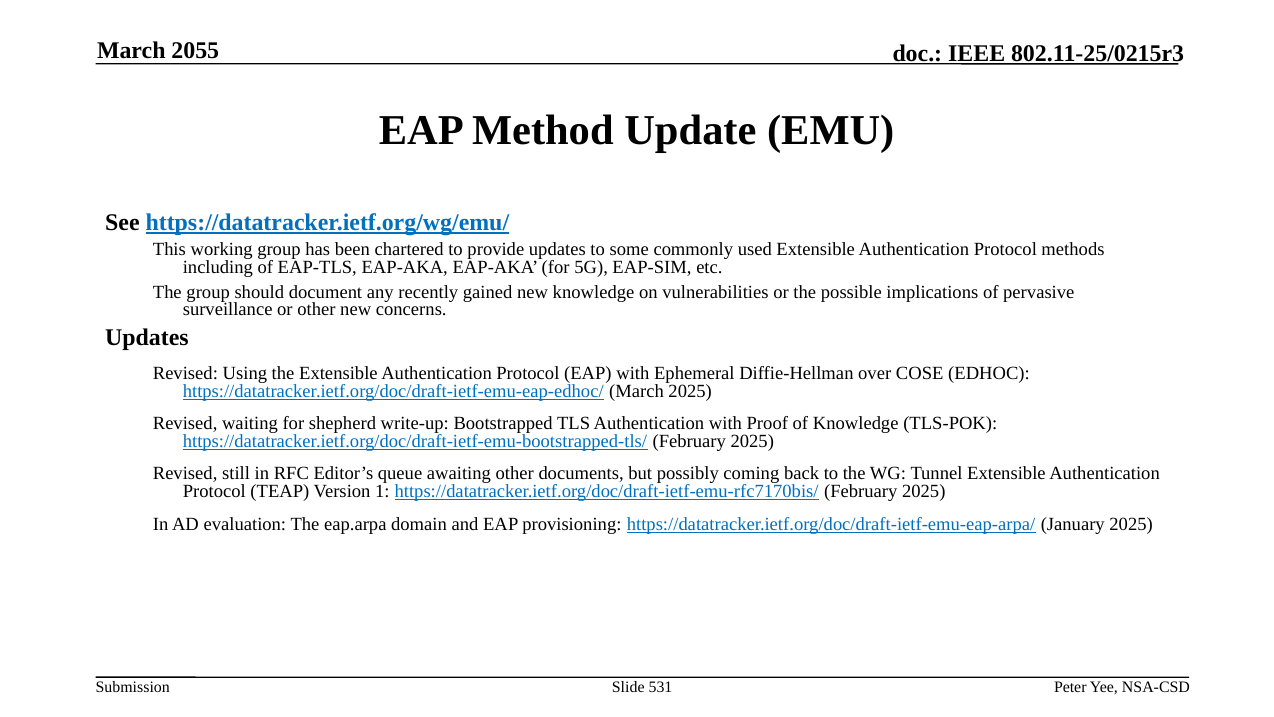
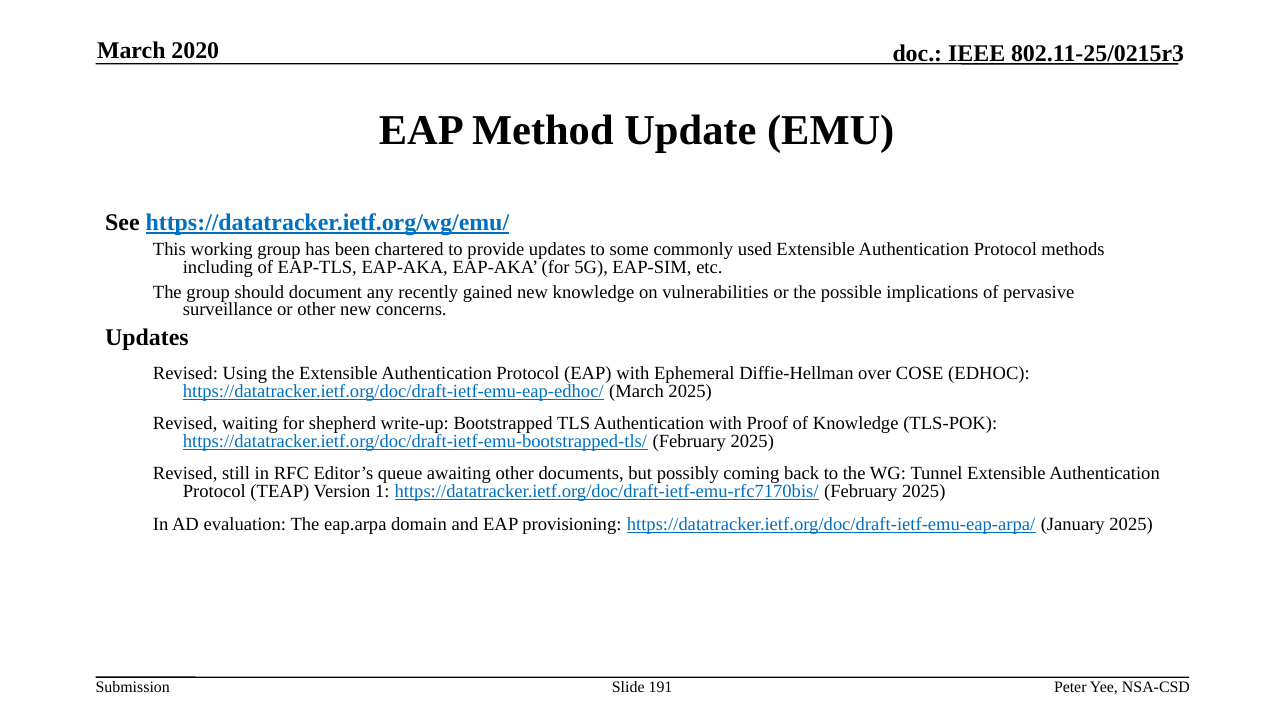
2055: 2055 -> 2020 (195, 51)
531: 531 -> 191 (660, 687)
